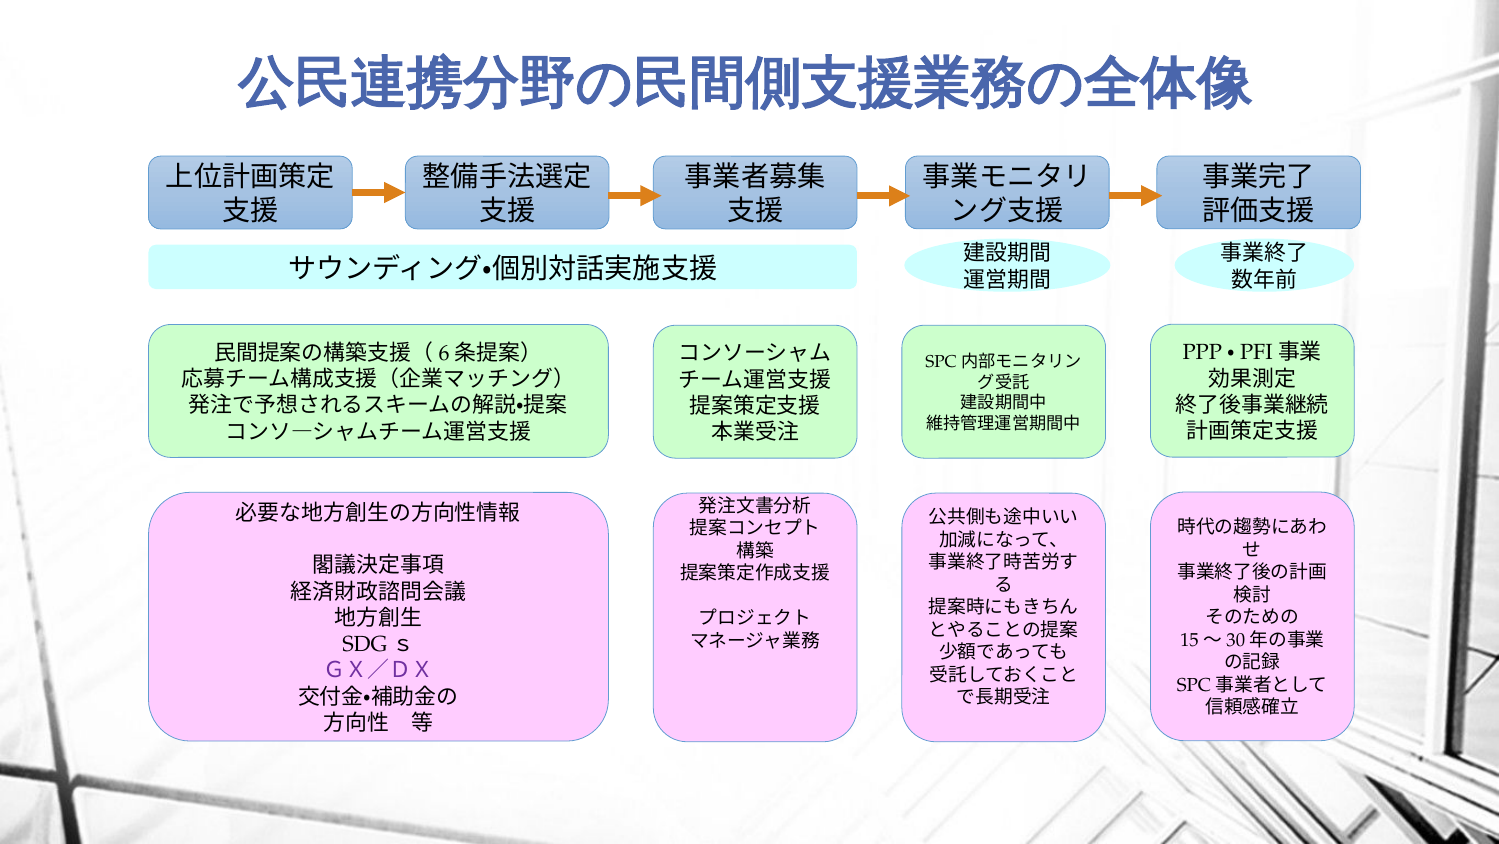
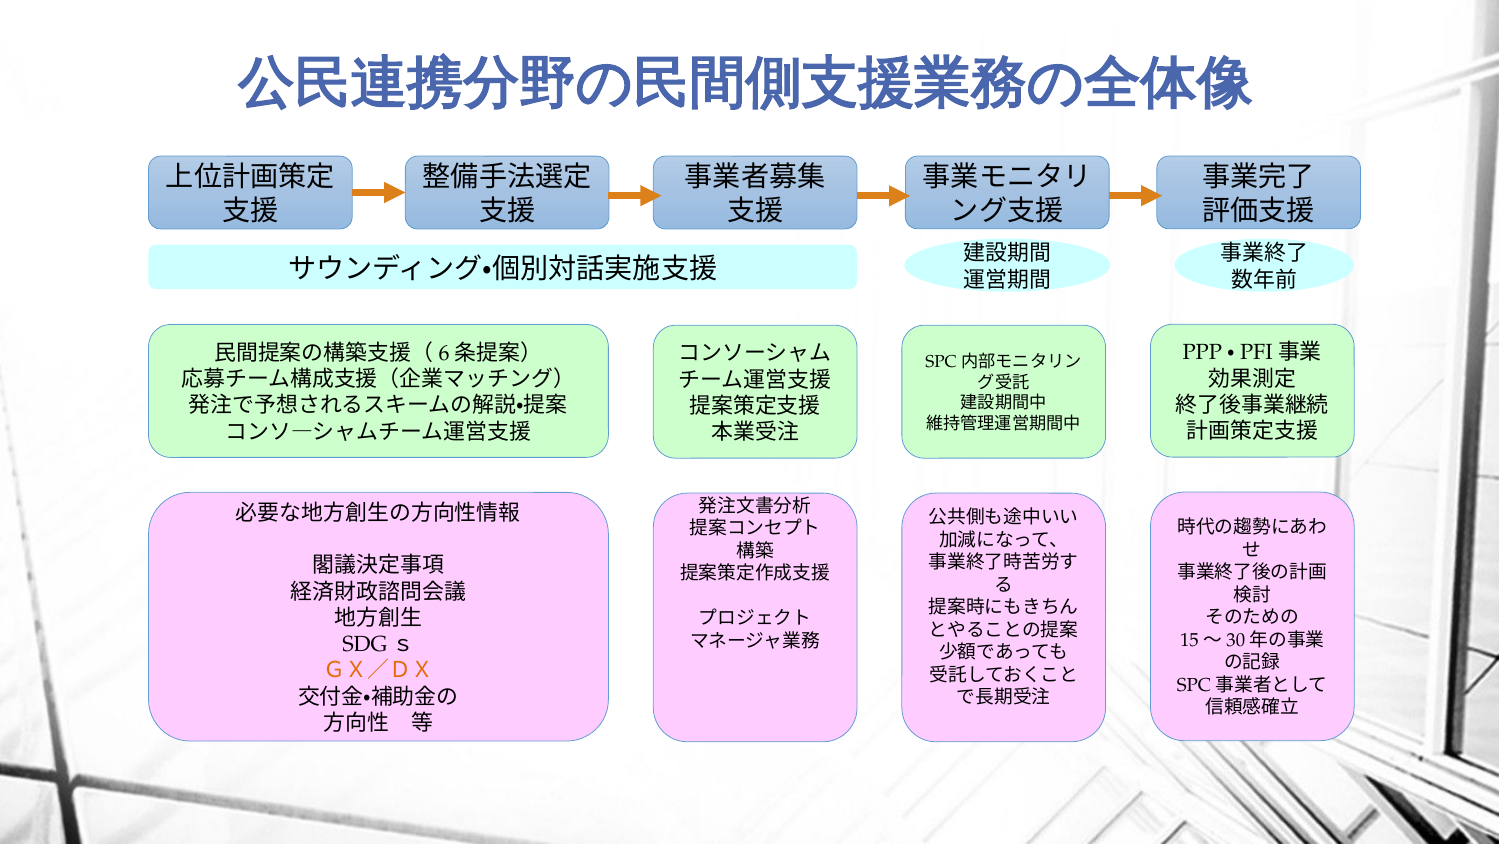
ＧＸ／ＤＸ colour: purple -> orange (378, 670)
